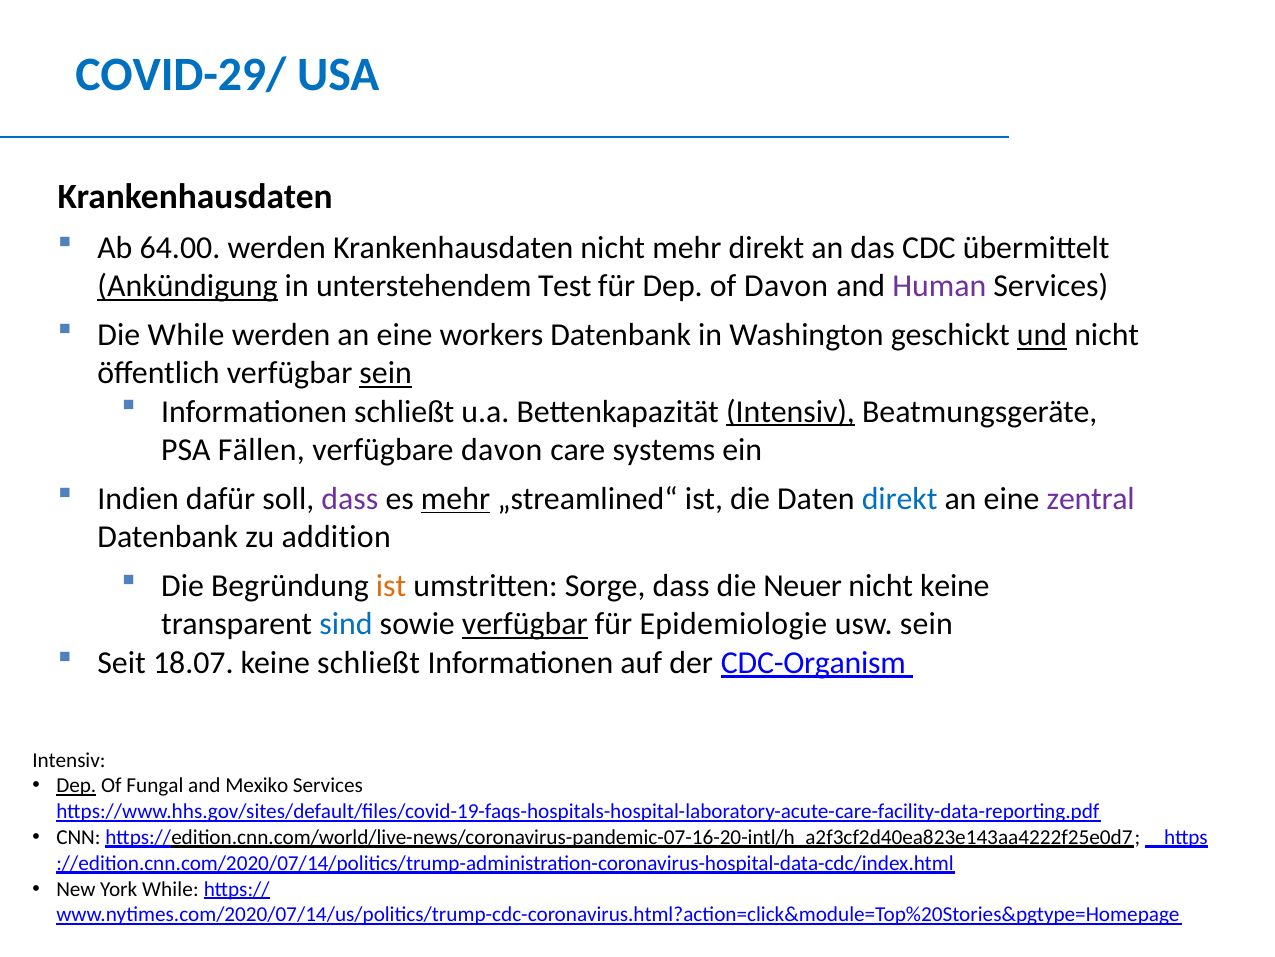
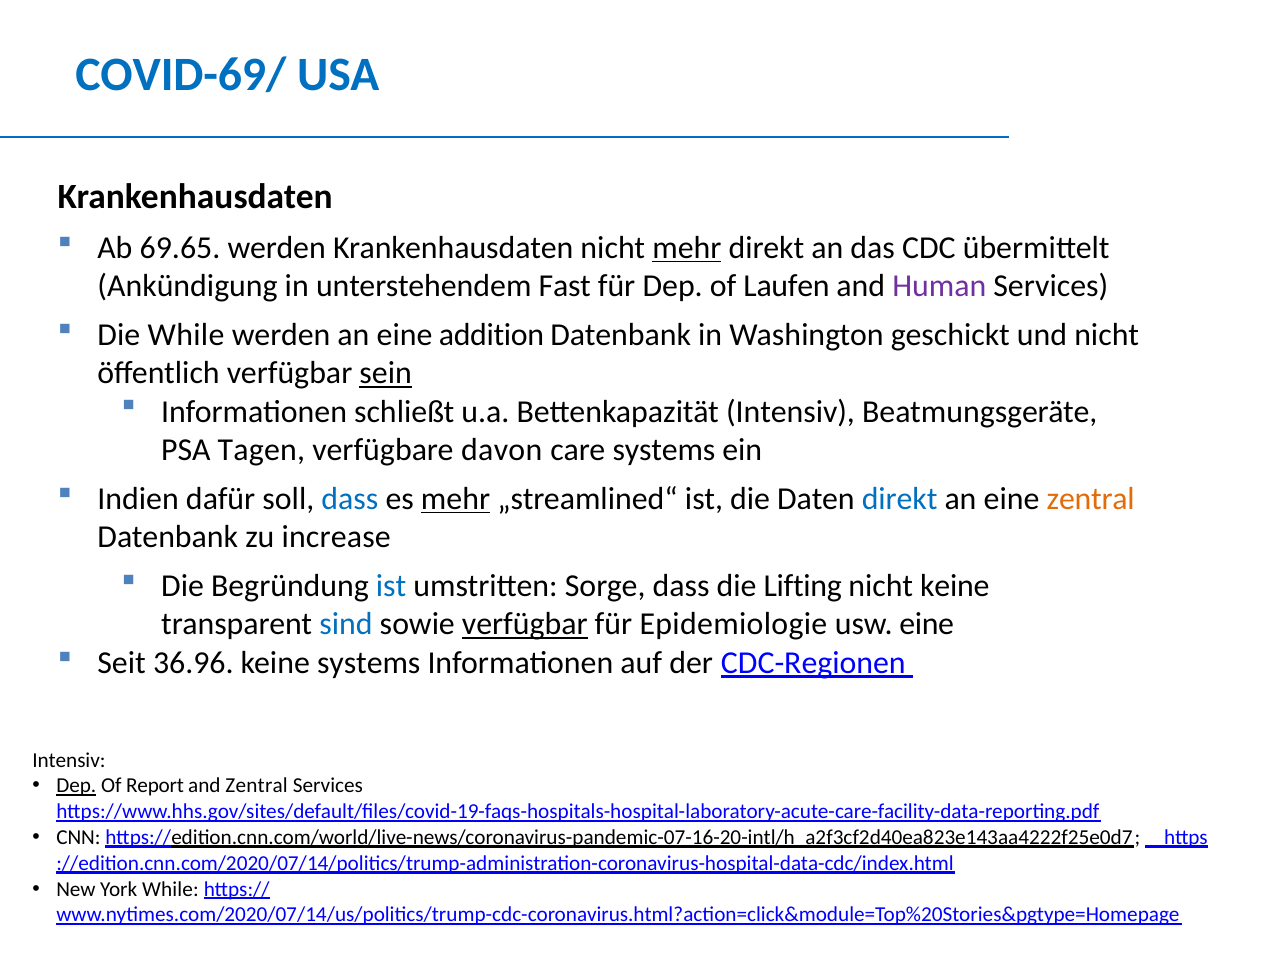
COVID-29/: COVID-29/ -> COVID-69/ (181, 75)
64.00: 64.00 -> 69.65 (180, 248)
mehr underline: none -> present (687, 248)
Ankündigung underline: present -> none (188, 286)
Test: Test -> Fast (565, 286)
of Davon: Davon -> Laufen (787, 286)
workers: workers -> addition (492, 335)
und underline: present -> none (1042, 335)
Intensiv underline: present -> none (791, 411)
Fällen: Fällen -> Tagen (261, 449)
dass colour: purple -> blue (350, 498)
zentral colour: purple -> orange (1091, 498)
addition: addition -> increase (336, 537)
ist colour: orange -> blue (391, 586)
Neuer: Neuer -> Lifting (803, 586)
usw sein: sein -> eine (927, 624)
18.07: 18.07 -> 36.96 (193, 662)
keine schließt: schließt -> systems (369, 662)
CDC-Organism: CDC-Organism -> CDC-Regionen (813, 662)
Of Fungal: Fungal -> Report (155, 785)
and Mexiko: Mexiko -> Zentral (257, 785)
